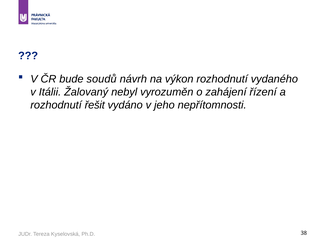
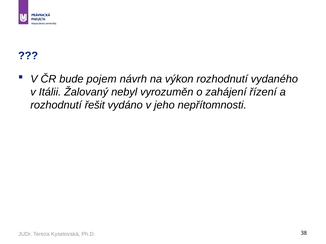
soudů: soudů -> pojem (102, 79)
